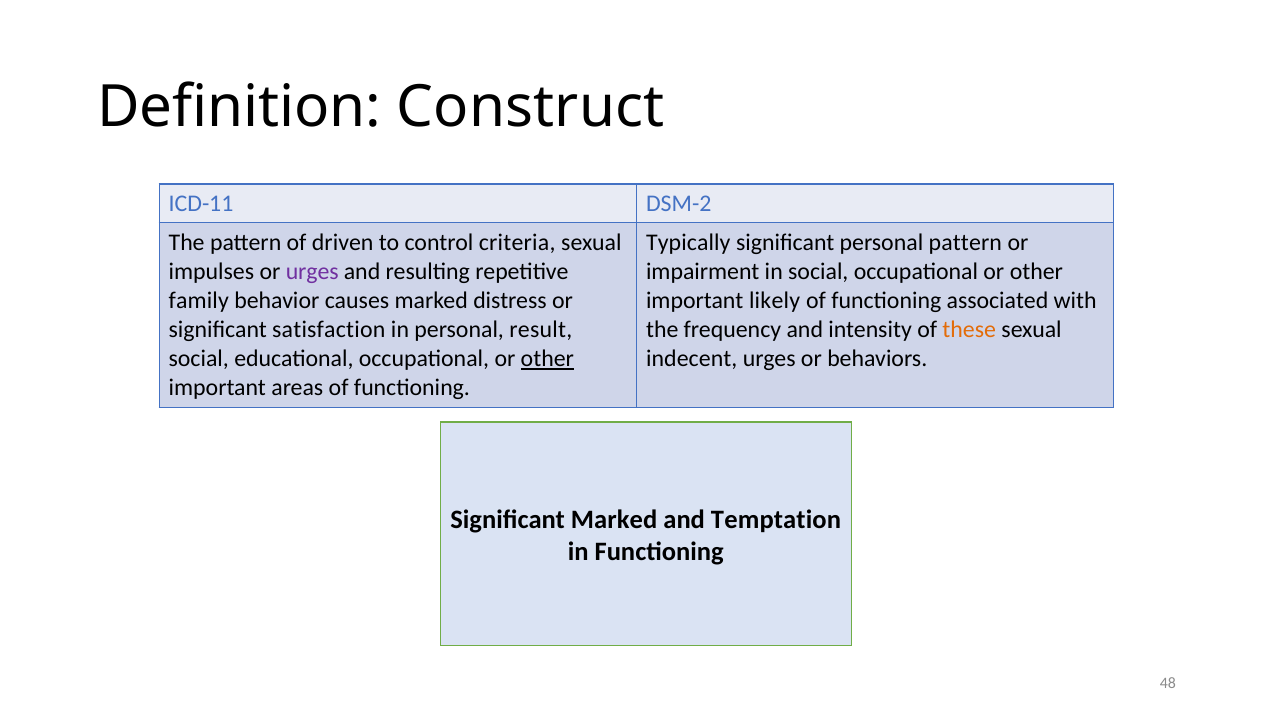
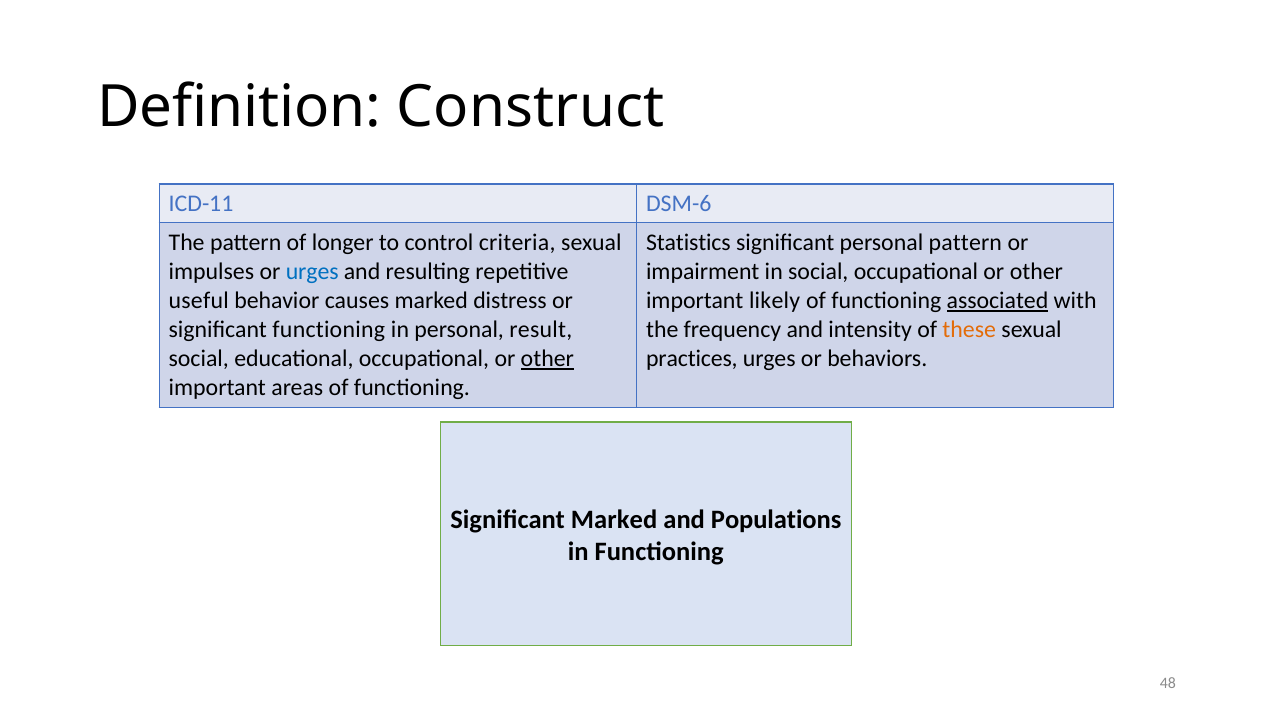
DSM-2: DSM-2 -> DSM-6 (679, 204)
driven: driven -> longer (343, 242)
Typically: Typically -> Statistics (688, 242)
urges colour: purple -> blue (312, 272)
family: family -> useful (199, 301)
associated underline: none -> present (998, 301)
significant satisfaction: satisfaction -> functioning (329, 330)
indecent: indecent -> practices (692, 359)
Temptation: Temptation -> Populations (776, 520)
